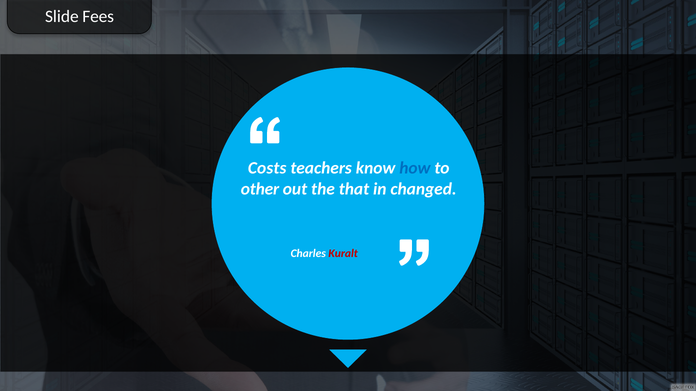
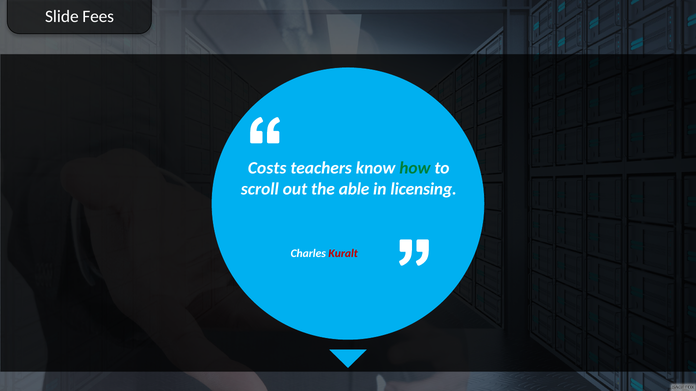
how colour: blue -> green (415, 168)
other: other -> scroll (260, 189)
that: that -> able (354, 189)
changed: changed -> licensing (424, 189)
